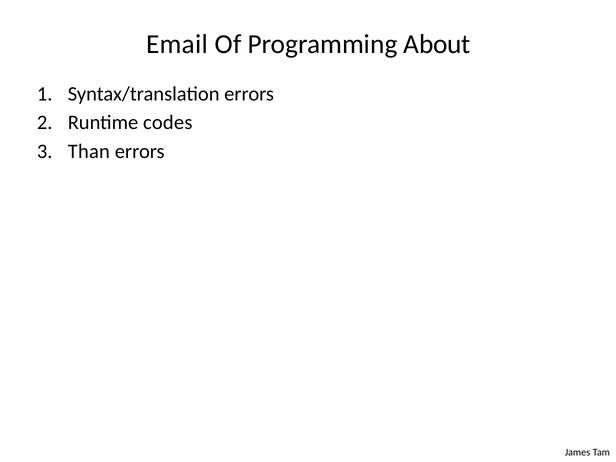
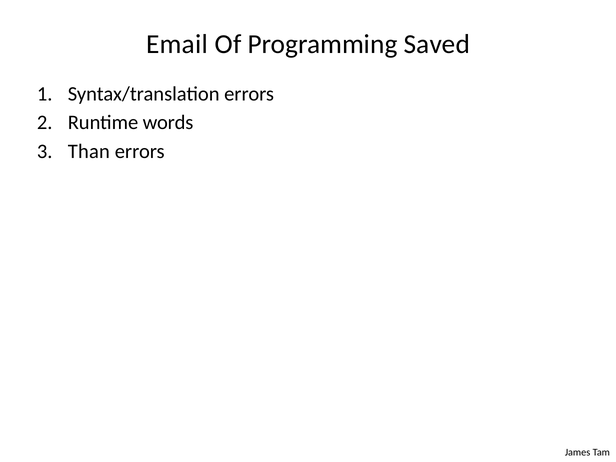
About: About -> Saved (437, 44)
codes: codes -> words (168, 123)
